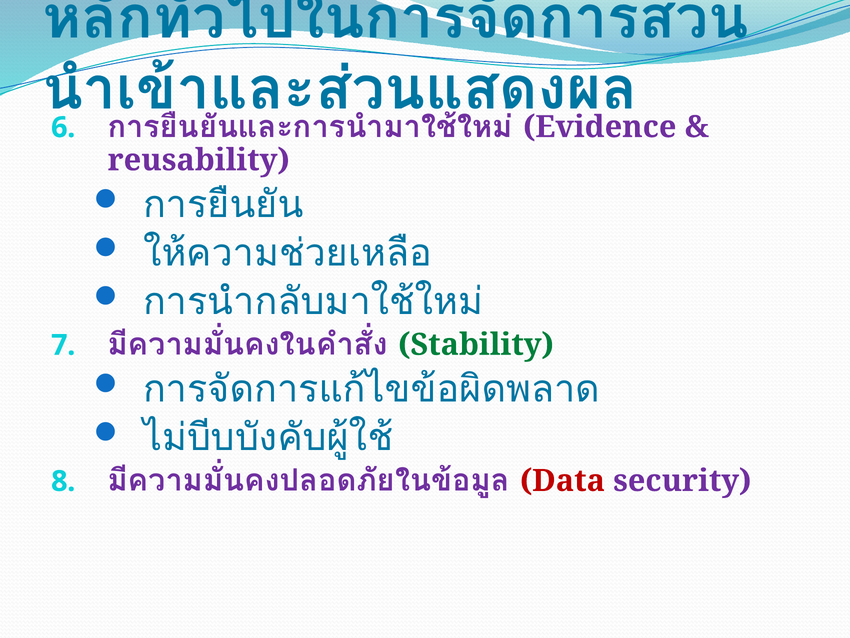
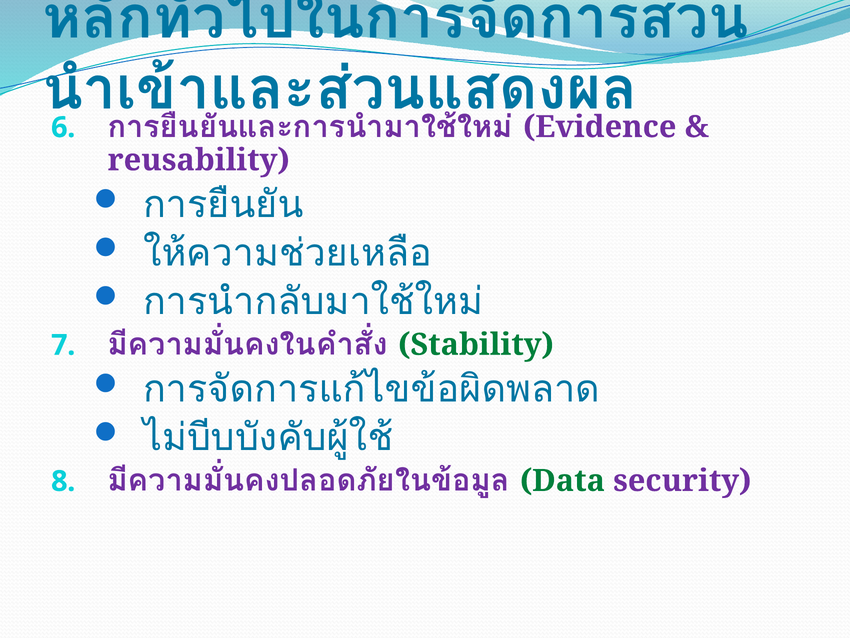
Data colour: red -> green (562, 480)
